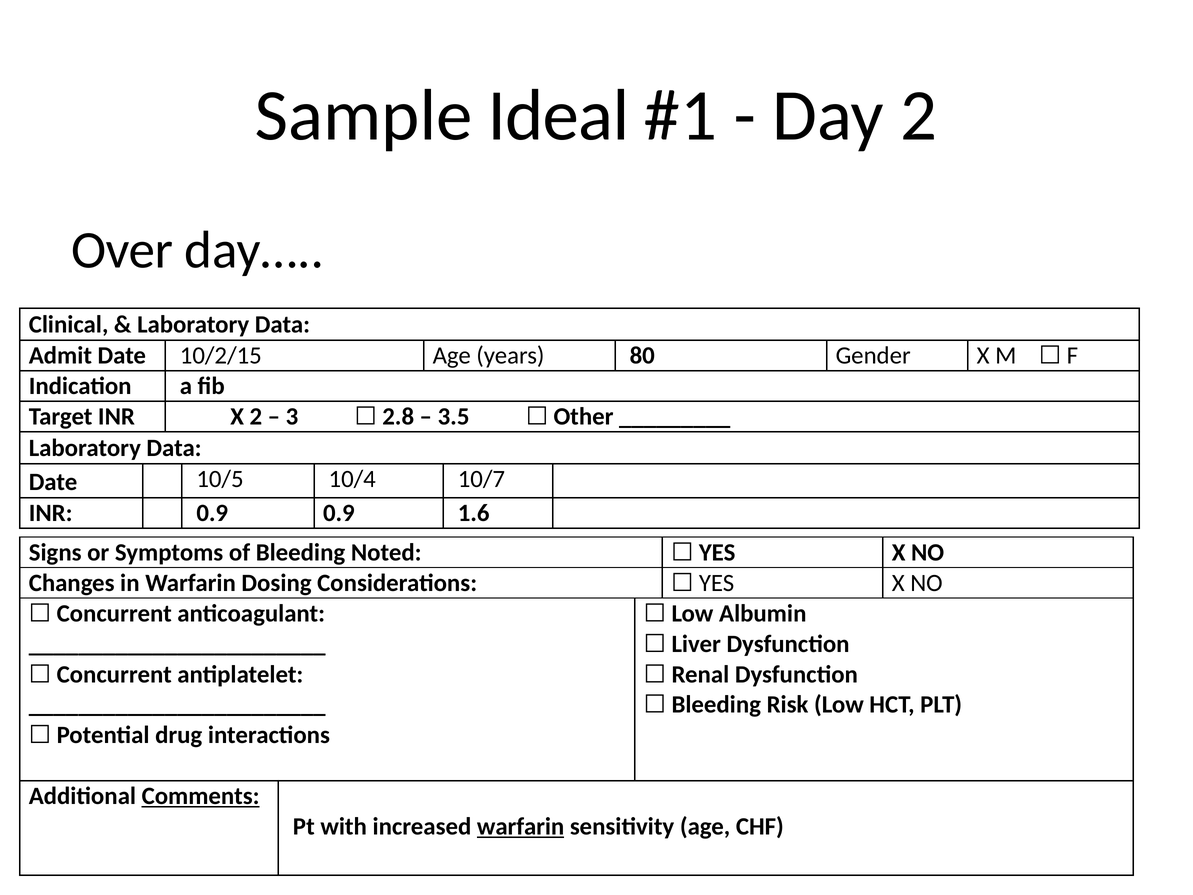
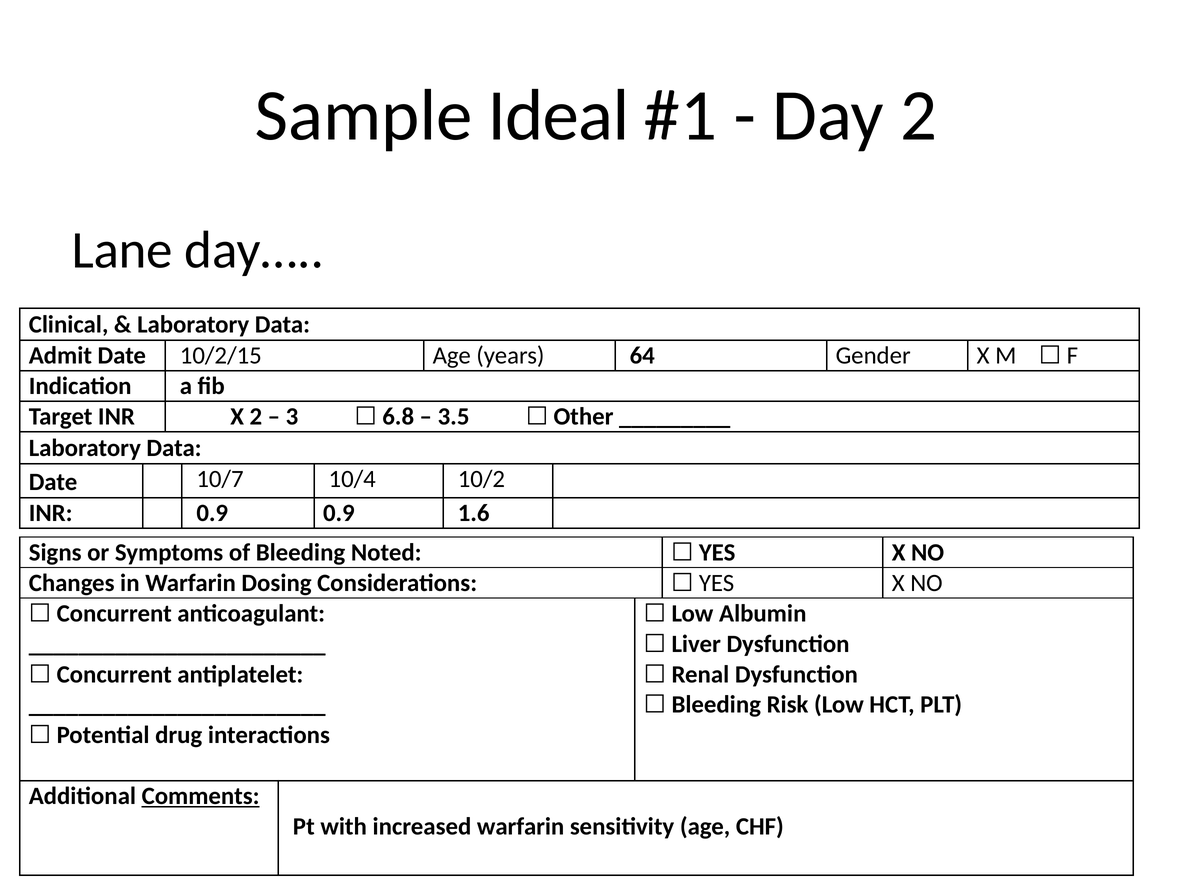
Over: Over -> Lane (122, 250)
80: 80 -> 64 (642, 356)
2.8: 2.8 -> 6.8 (398, 417)
10/5: 10/5 -> 10/7 (220, 479)
10/7: 10/7 -> 10/2 (481, 479)
warfarin underline: present -> none (521, 826)
